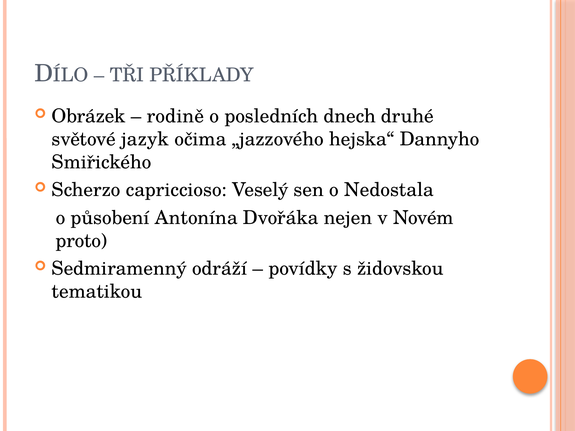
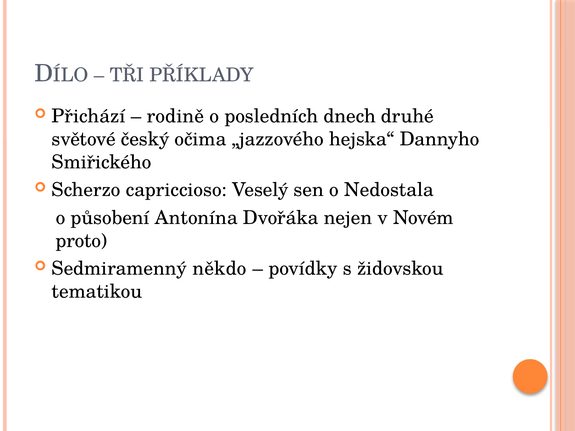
Obrázek: Obrázek -> Přichází (89, 116)
jazyk: jazyk -> český (145, 139)
odráží: odráží -> někdo (219, 269)
